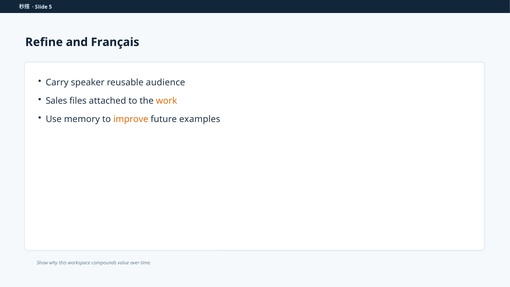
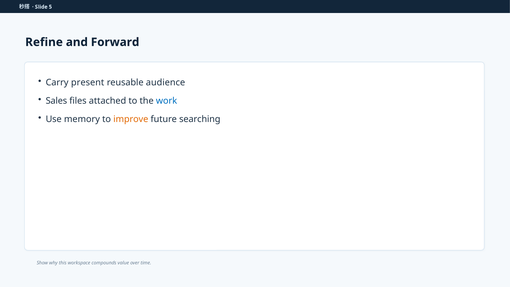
Français: Français -> Forward (115, 42)
speaker: speaker -> present (88, 83)
work colour: orange -> blue (167, 101)
examples: examples -> searching (200, 119)
